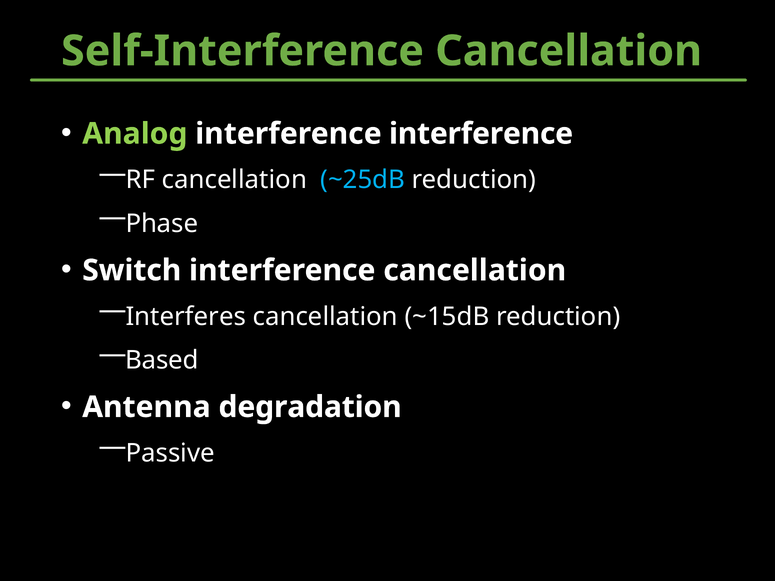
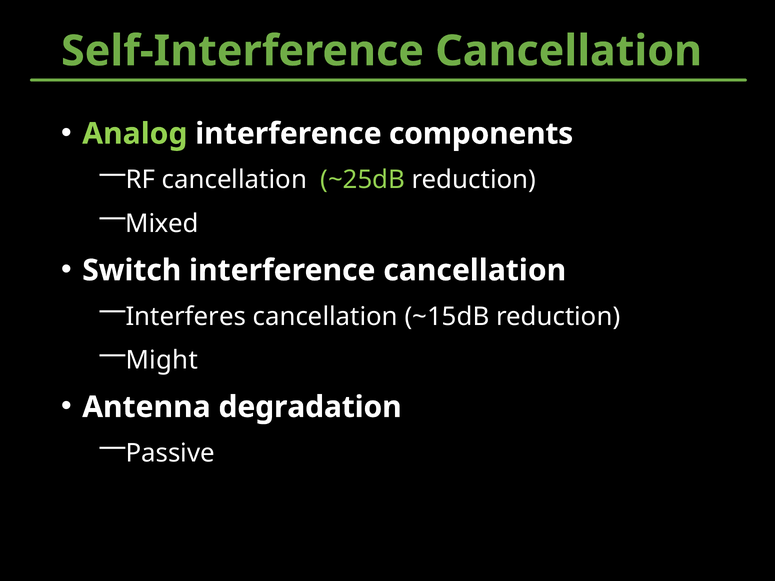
interference interference: interference -> components (481, 134)
~25dB colour: light blue -> light green (363, 180)
Phase: Phase -> Mixed (162, 224)
Based: Based -> Might (162, 361)
